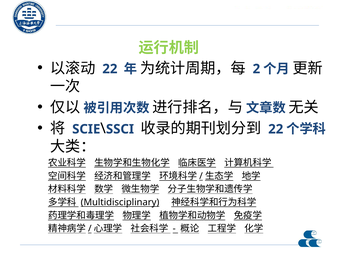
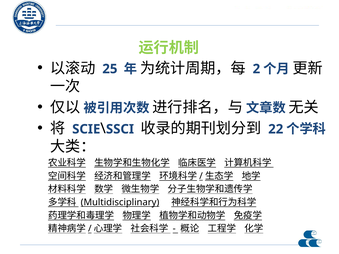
22: 22 -> 25 (110, 69)
